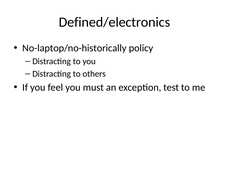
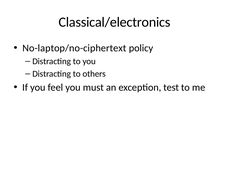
Defined/electronics: Defined/electronics -> Classical/electronics (115, 22)
No-laptop/no-historically: No-laptop/no-historically -> No-laptop/no-ciphertext (74, 48)
